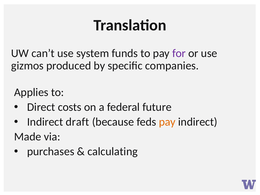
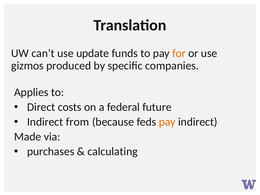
system: system -> update (93, 53)
for colour: purple -> orange (179, 53)
draft: draft -> from (78, 122)
